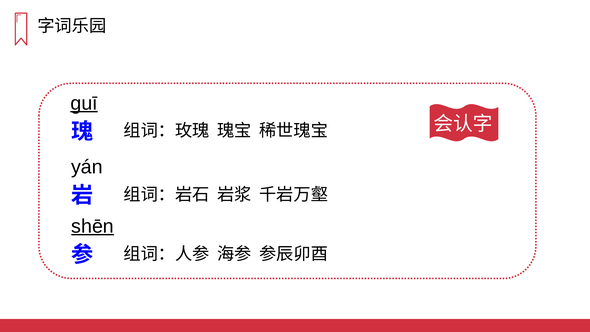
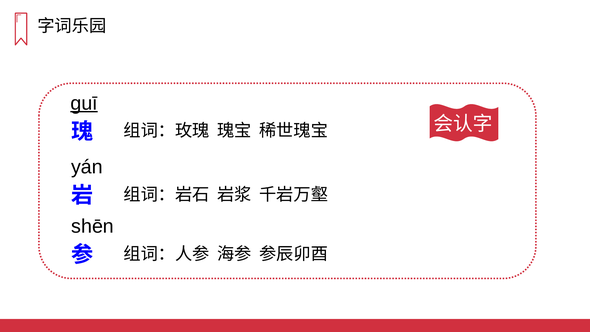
shēn underline: present -> none (93, 226)
